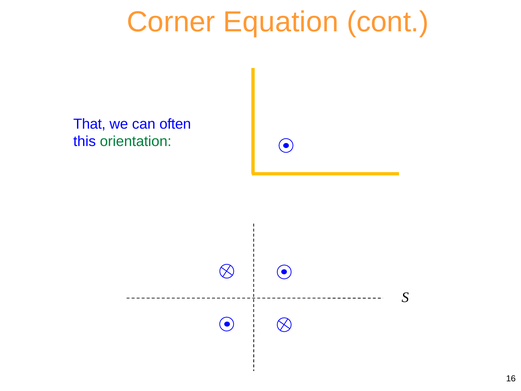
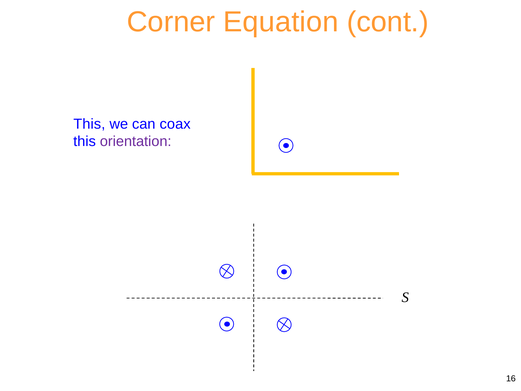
That: That -> This (89, 124)
often: often -> coax (175, 124)
orientation colour: green -> purple (136, 141)
